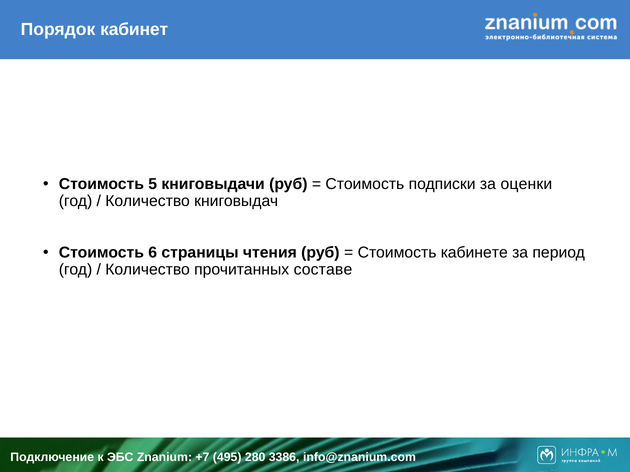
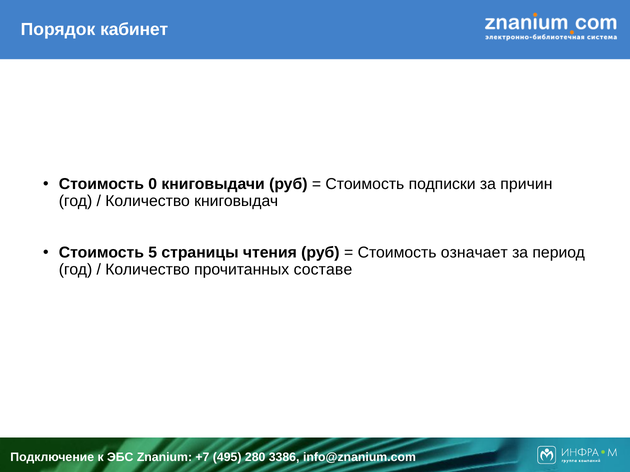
5: 5 -> 0 (153, 184)
оценки: оценки -> причин (526, 184)
6: 6 -> 5 (153, 253)
кабинете: кабинете -> означает (474, 253)
